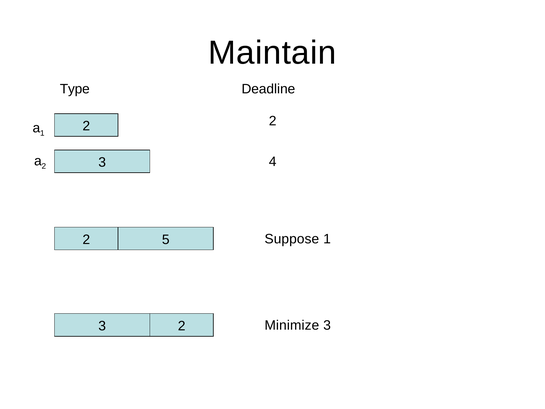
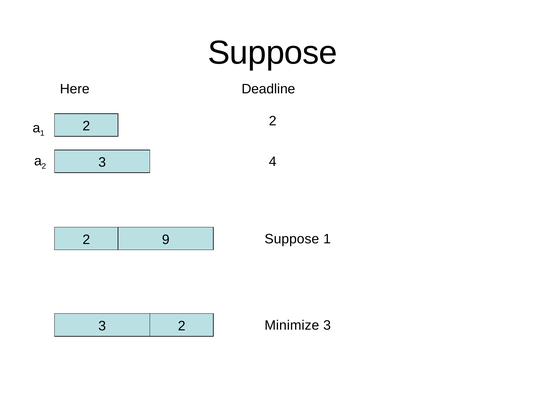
Maintain: Maintain -> Suppose (273, 53)
Type: Type -> Here (75, 89)
5: 5 -> 9 (166, 239)
